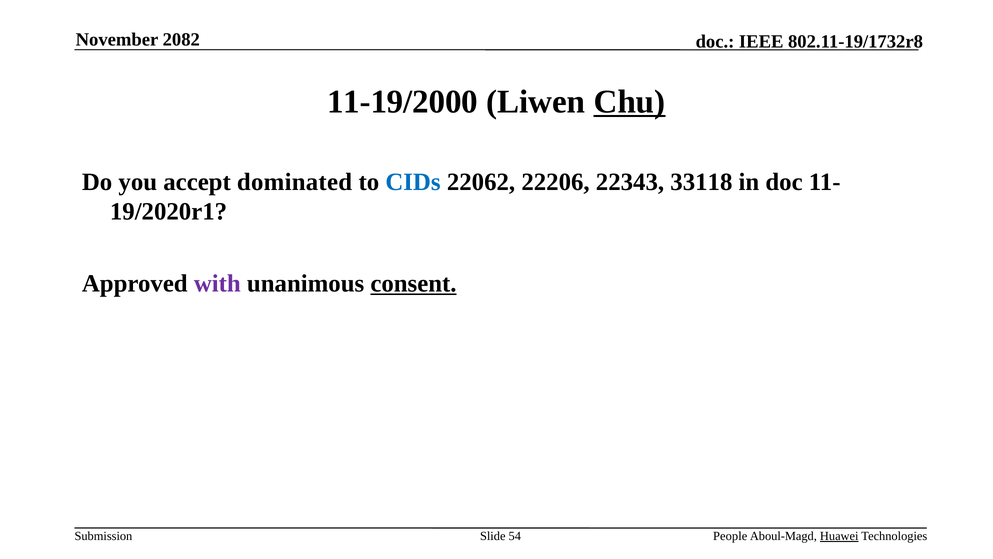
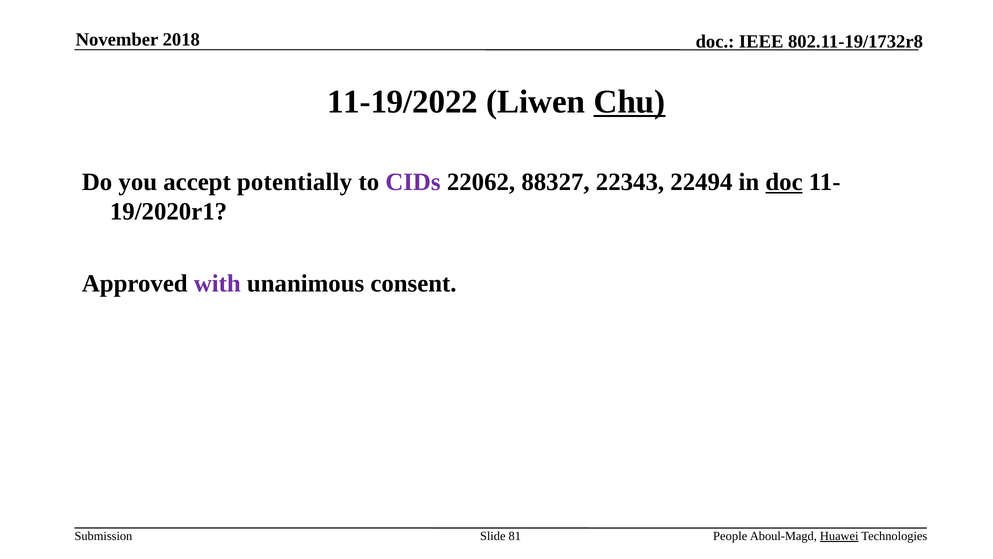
2082: 2082 -> 2018 (181, 39)
11-19/2000: 11-19/2000 -> 11-19/2022 (402, 102)
dominated: dominated -> potentially (295, 182)
CIDs colour: blue -> purple (413, 182)
22206: 22206 -> 88327 (556, 182)
33118: 33118 -> 22494 (701, 182)
doc underline: none -> present (784, 182)
consent underline: present -> none (413, 284)
54: 54 -> 81 (515, 536)
